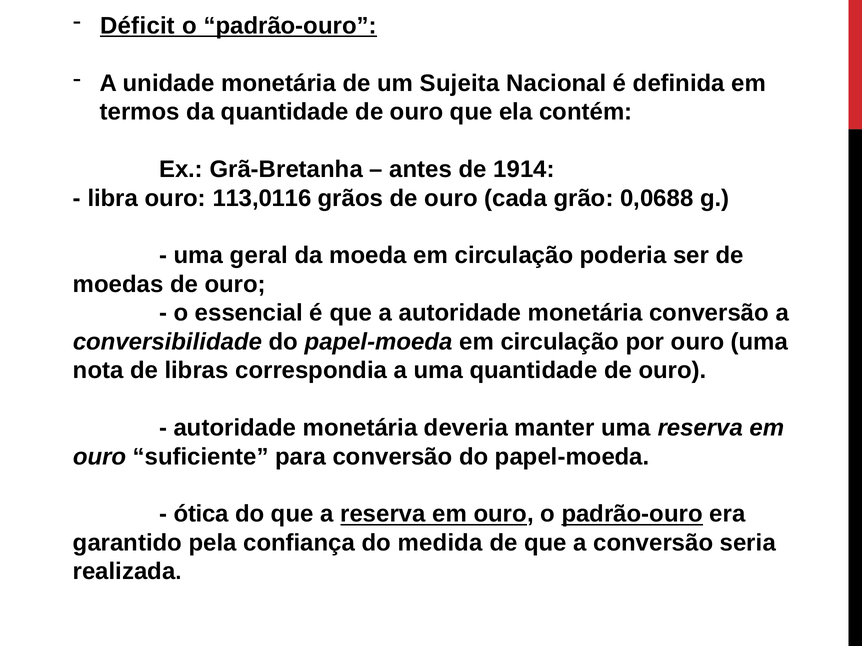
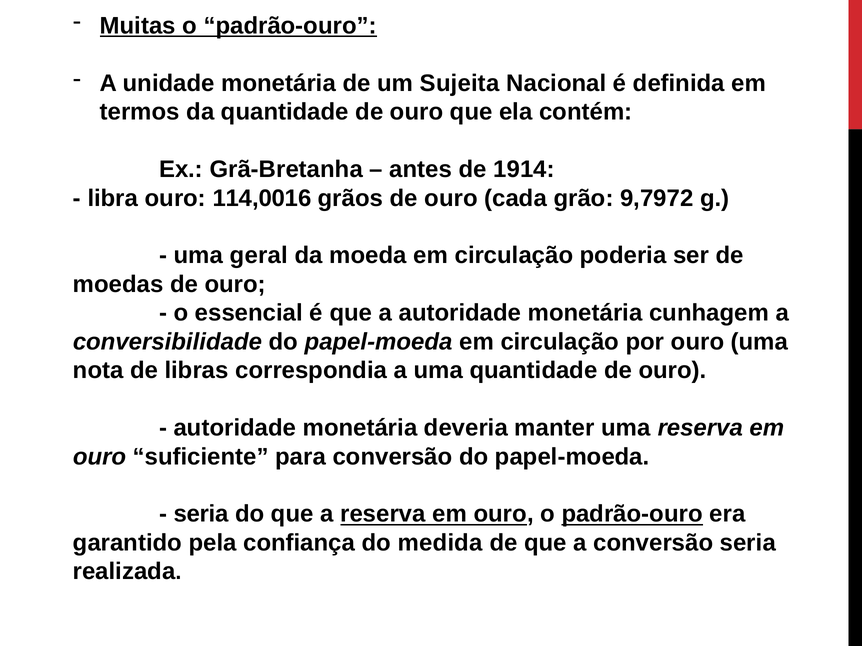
Déficit: Déficit -> Muitas (138, 26)
113,0116: 113,0116 -> 114,0016 (262, 198)
0,0688: 0,0688 -> 9,7972 (657, 198)
monetária conversão: conversão -> cunhagem (709, 313)
ótica: ótica -> seria (201, 514)
